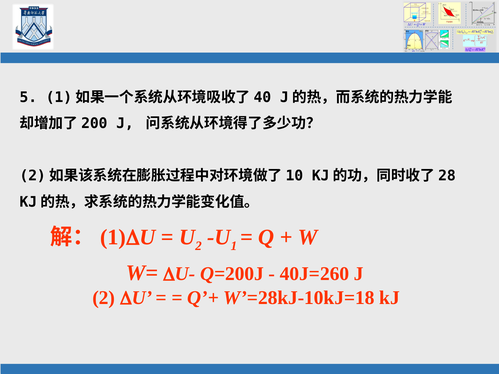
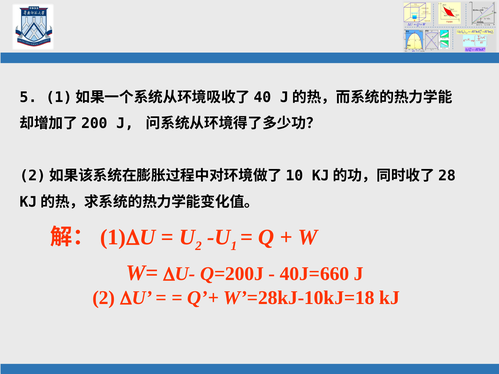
40J=260: 40J=260 -> 40J=660 (315, 274)
